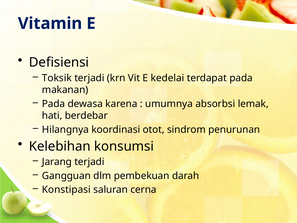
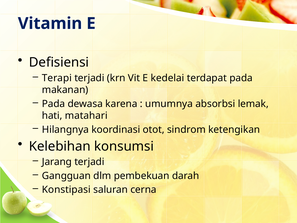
Toksik: Toksik -> Terapi (57, 78)
berdebar: berdebar -> matahari (86, 116)
penurunan: penurunan -> ketengikan (234, 129)
